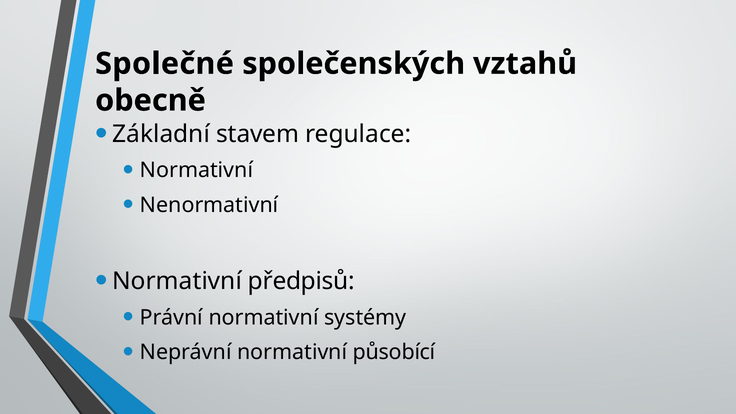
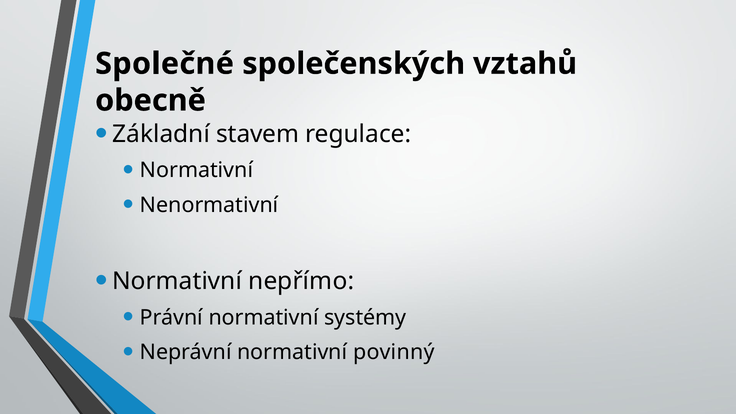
předpisů: předpisů -> nepřímo (301, 281)
působící: působící -> povinný (394, 352)
